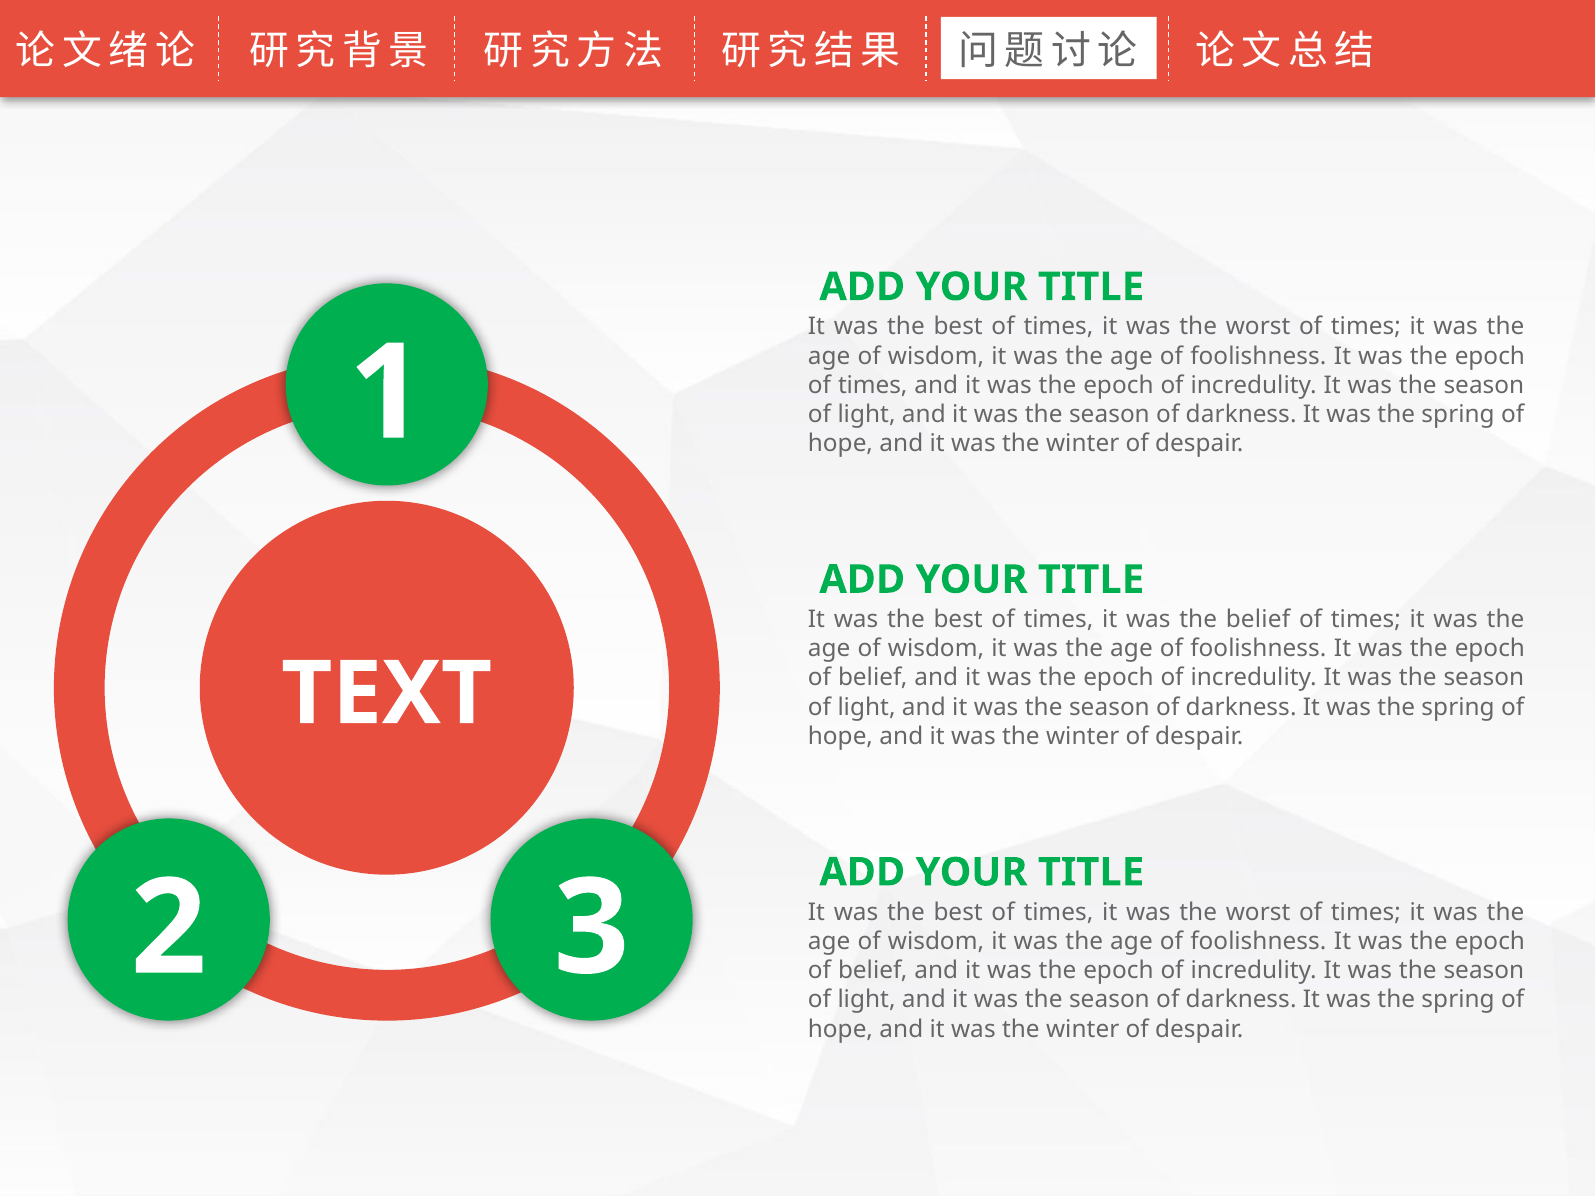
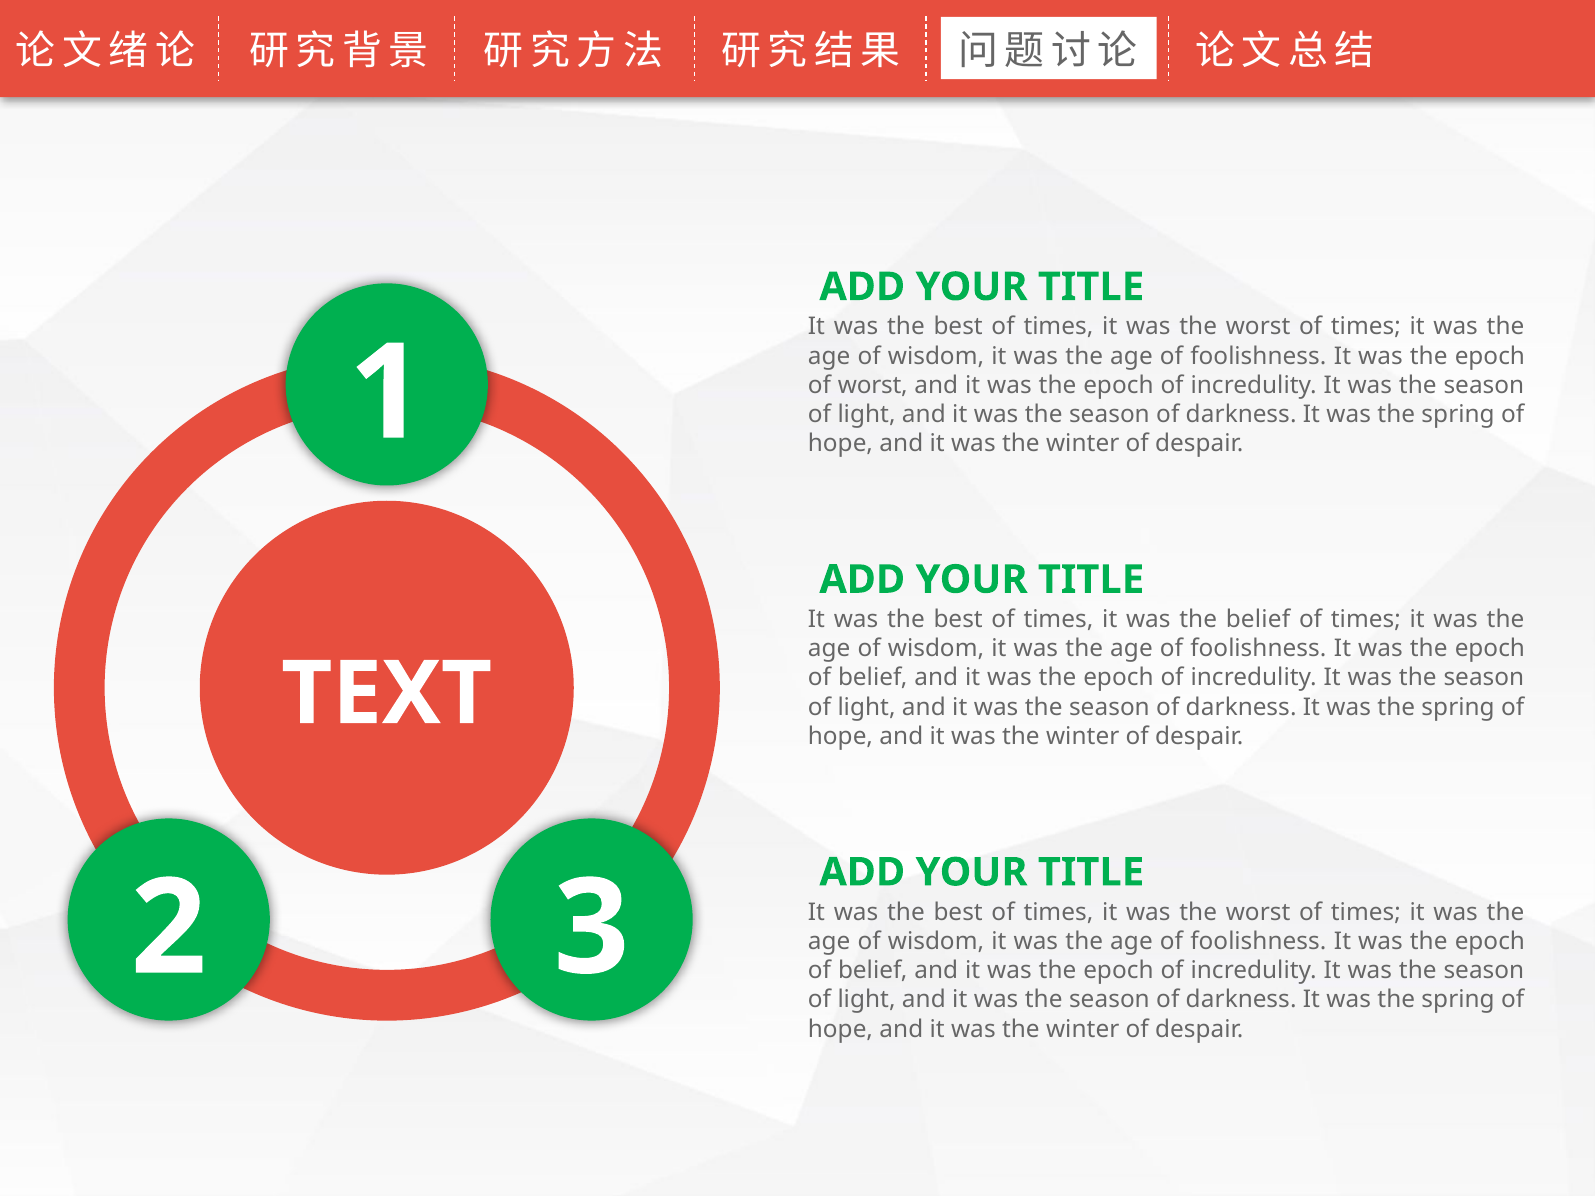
times: times -> worst (873, 385)
